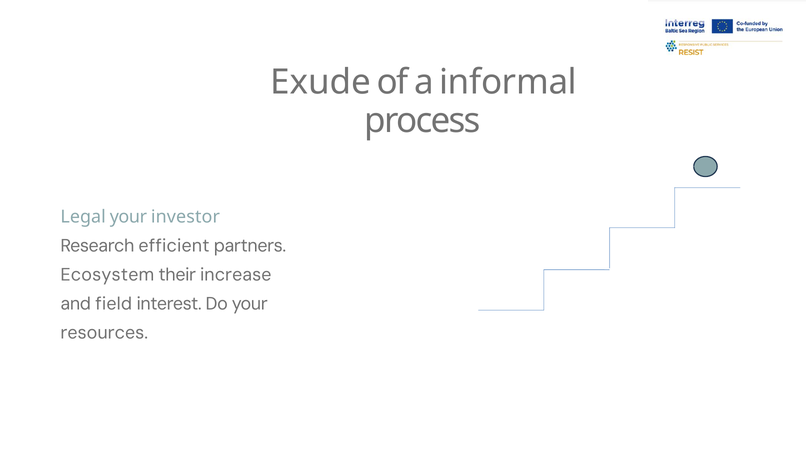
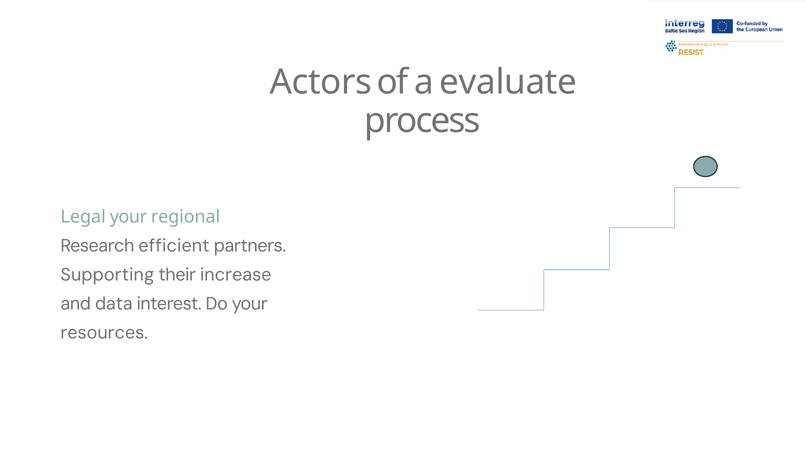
Exude: Exude -> Actors (321, 82)
informal: informal -> evaluate (508, 82)
investor: investor -> regional (186, 217)
Ecosystem: Ecosystem -> Supporting (107, 275)
field: field -> data (114, 304)
